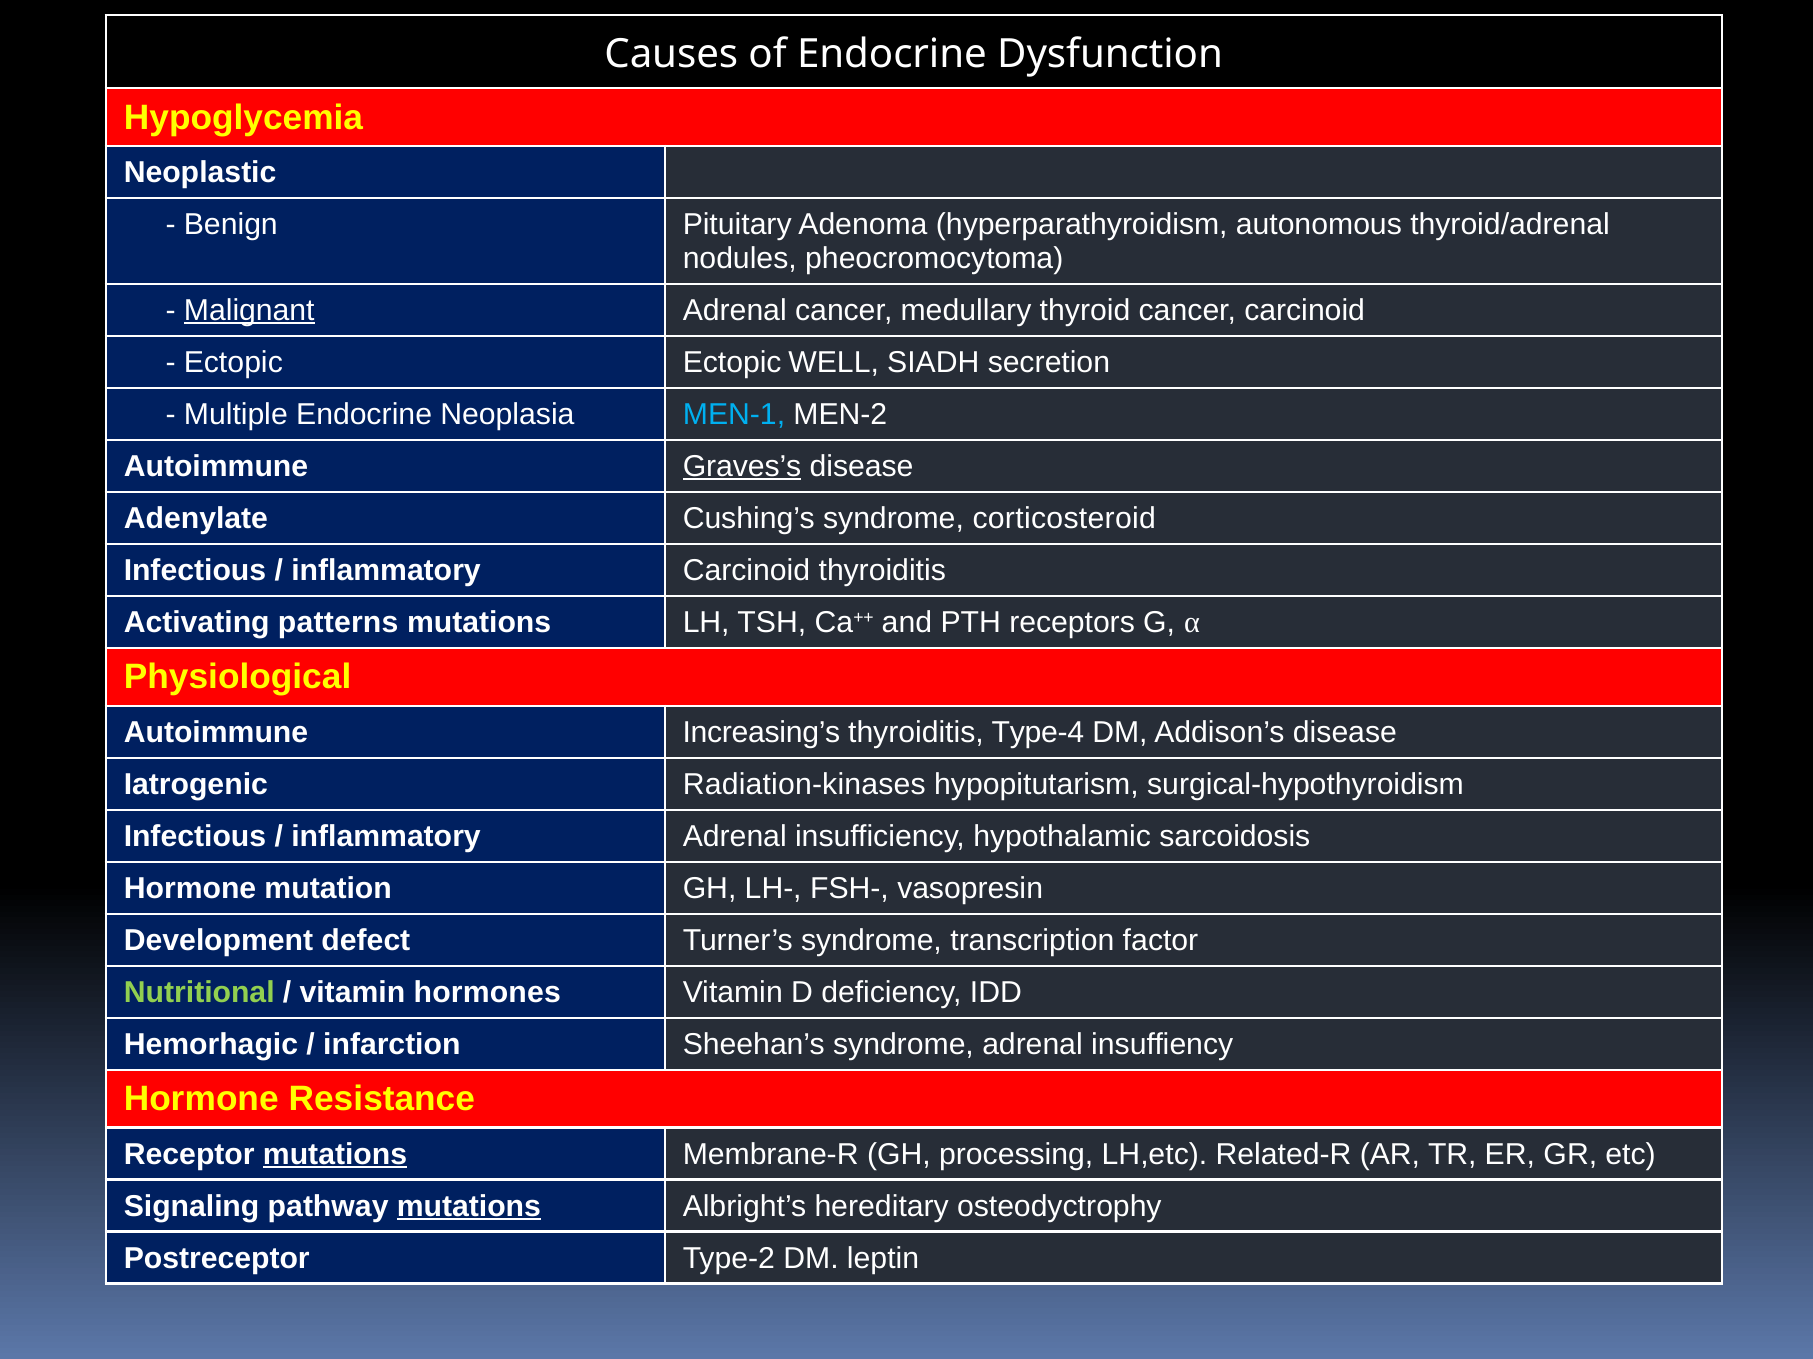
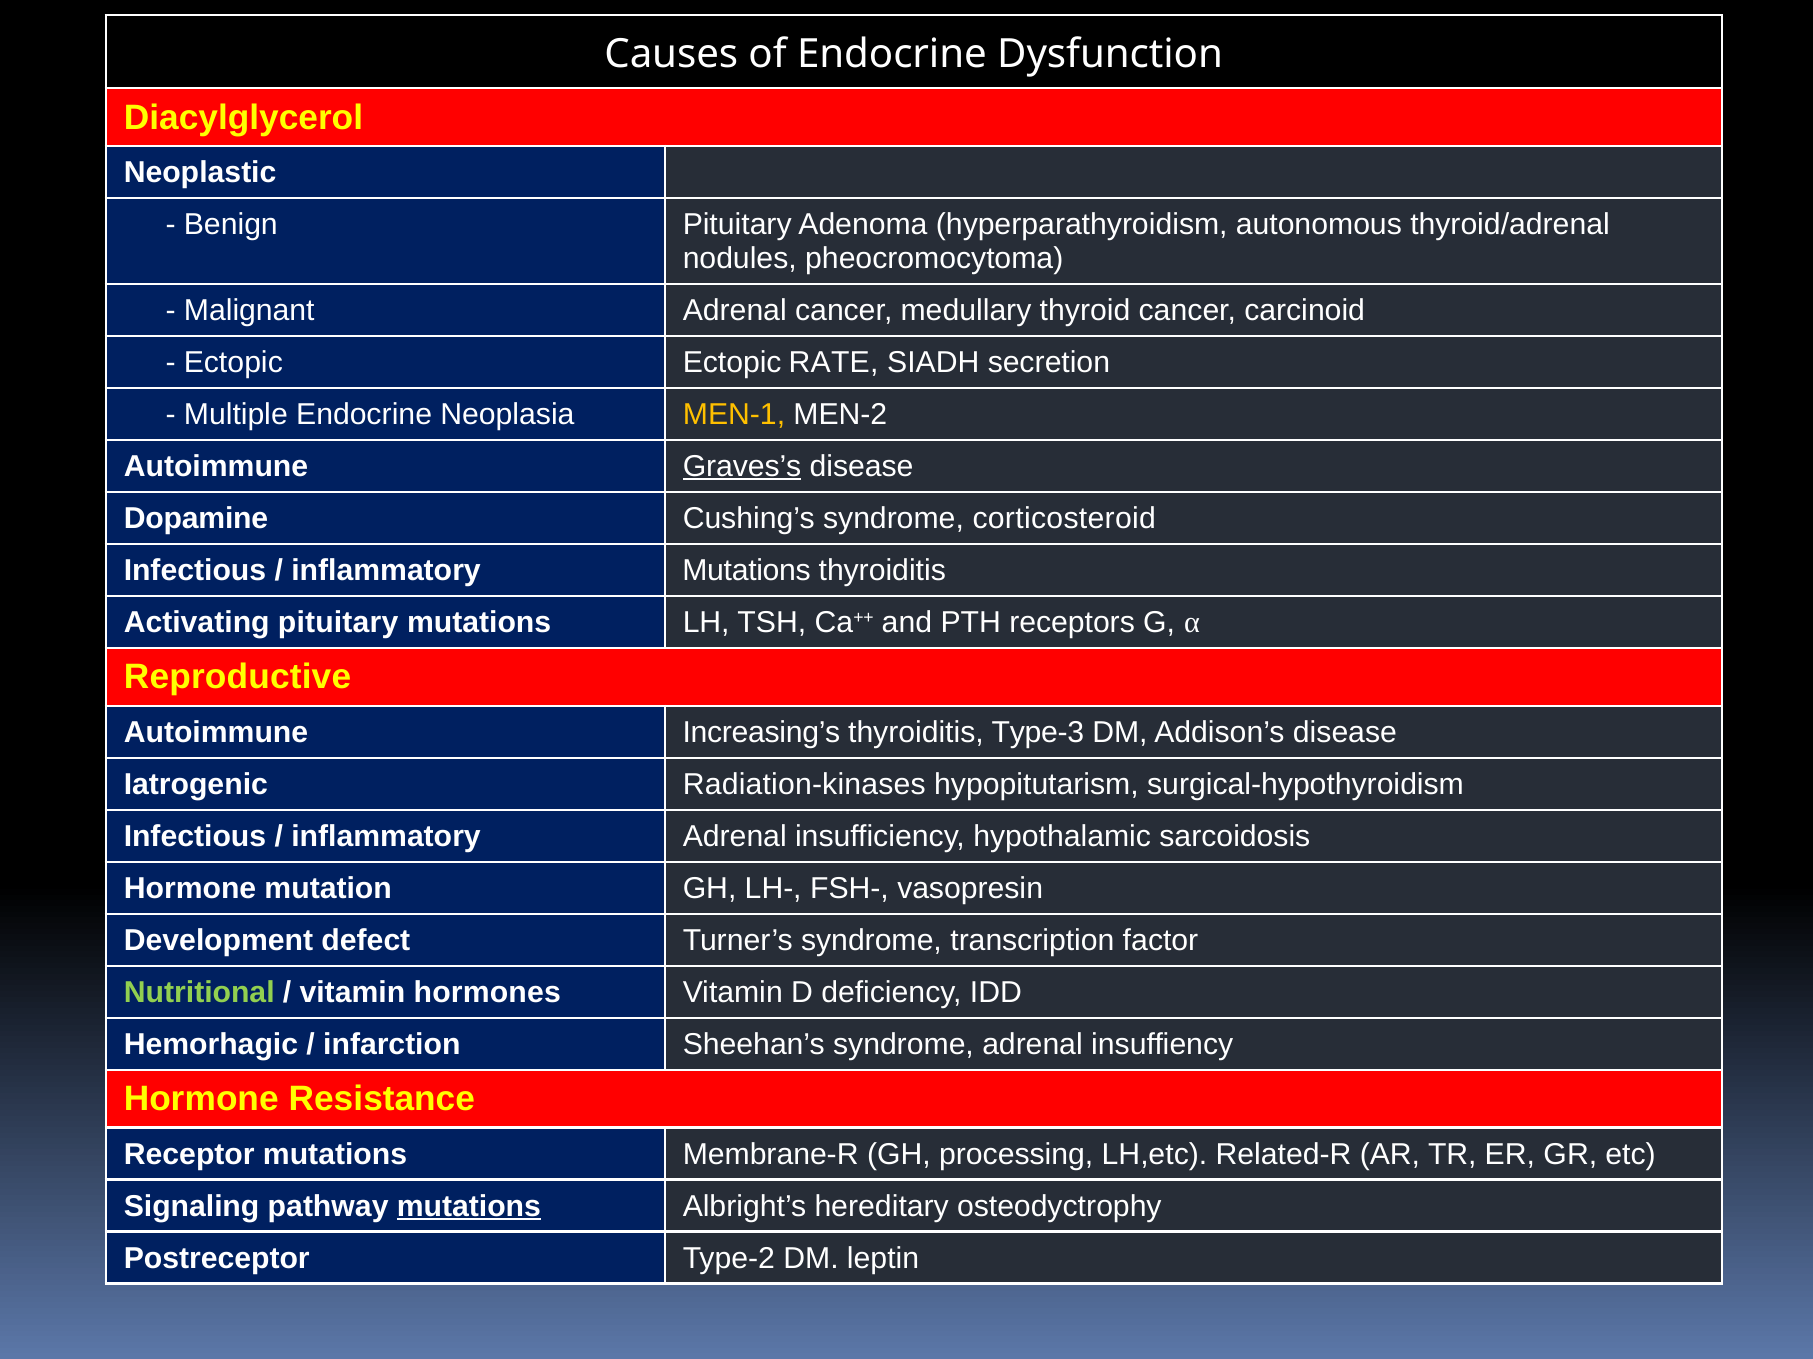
Hypoglycemia: Hypoglycemia -> Diacylglycerol (243, 117)
Malignant underline: present -> none (249, 310)
WELL: WELL -> RATE (834, 362)
MEN-1 colour: light blue -> yellow (734, 414)
Adenylate: Adenylate -> Dopamine (196, 518)
inflammatory Carcinoid: Carcinoid -> Mutations (747, 570)
Activating patterns: patterns -> pituitary (338, 623)
Physiological: Physiological -> Reproductive (238, 678)
Type-4: Type-4 -> Type-3 (1038, 733)
mutations underline: present -> none (335, 1155)
